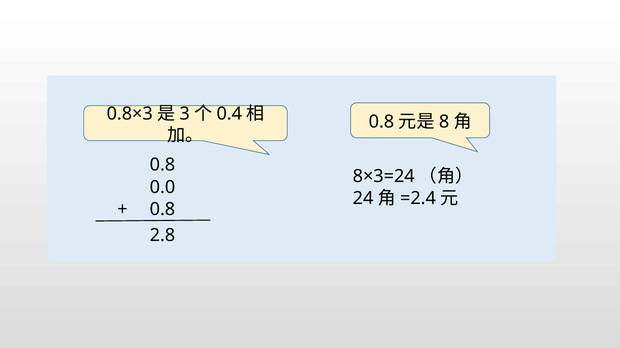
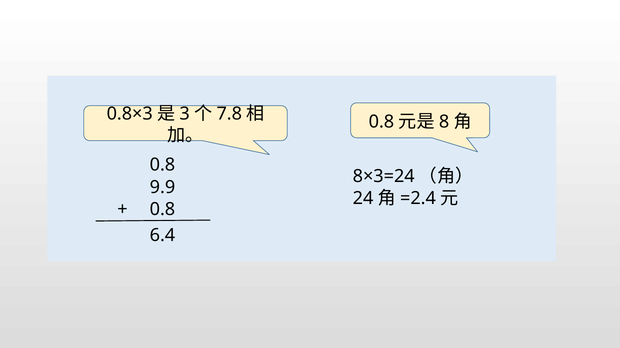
0.4: 0.4 -> 7.8 (229, 114)
0.0: 0.0 -> 9.9 (162, 188)
2.8: 2.8 -> 6.4 (162, 236)
